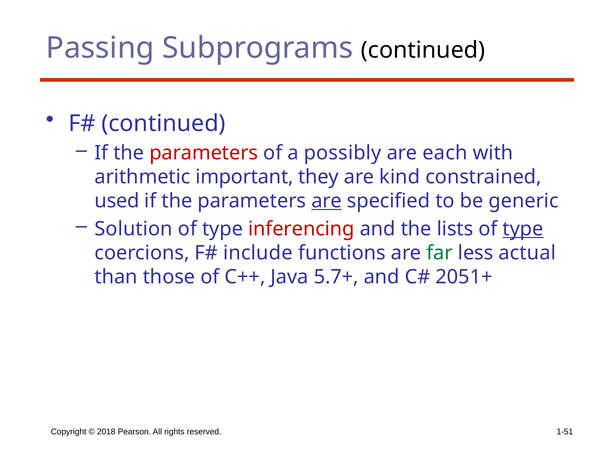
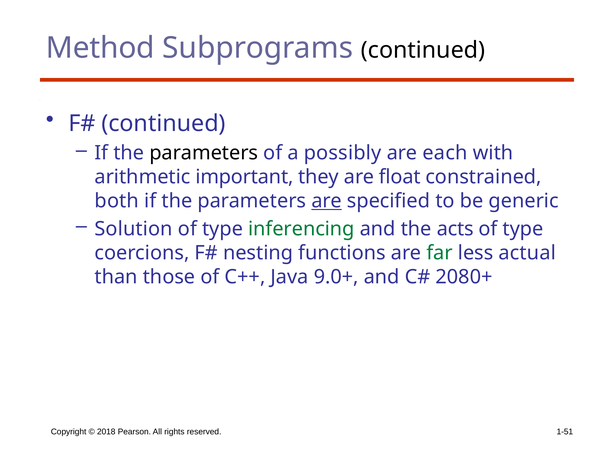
Passing: Passing -> Method (100, 48)
parameters colour: red -> black (204, 153)
kind: kind -> float (400, 177)
used: used -> both (117, 201)
inferencing colour: red -> green (301, 229)
lists: lists -> acts (455, 229)
type underline: present -> none (523, 229)
include: include -> nesting (258, 253)
5.7+: 5.7+ -> 9.0+ (336, 277)
2051+: 2051+ -> 2080+ (464, 277)
